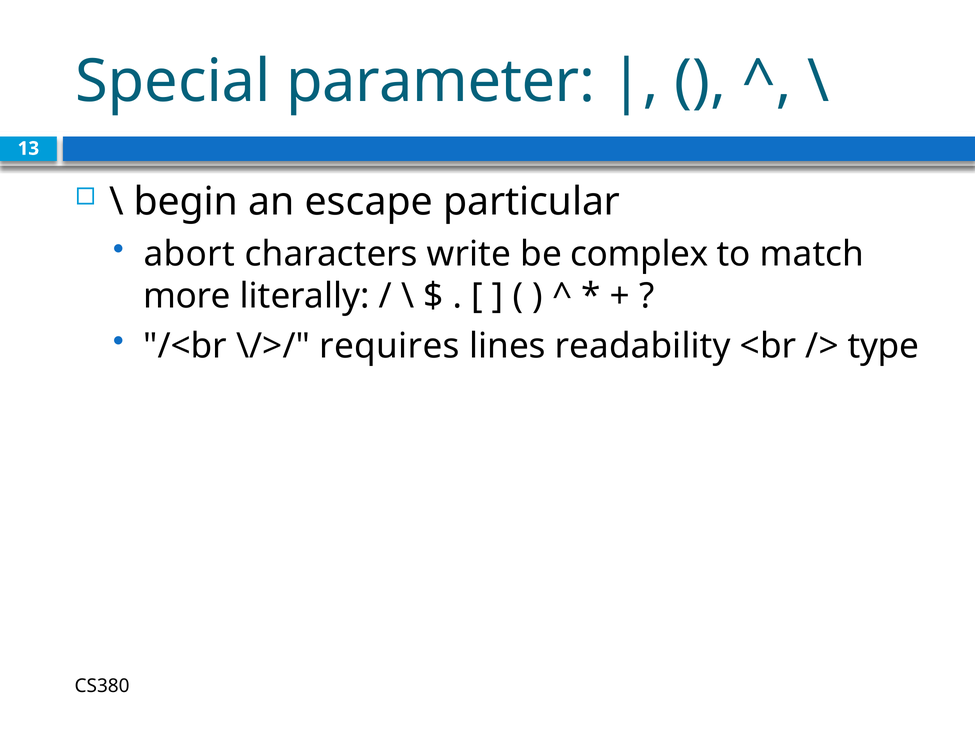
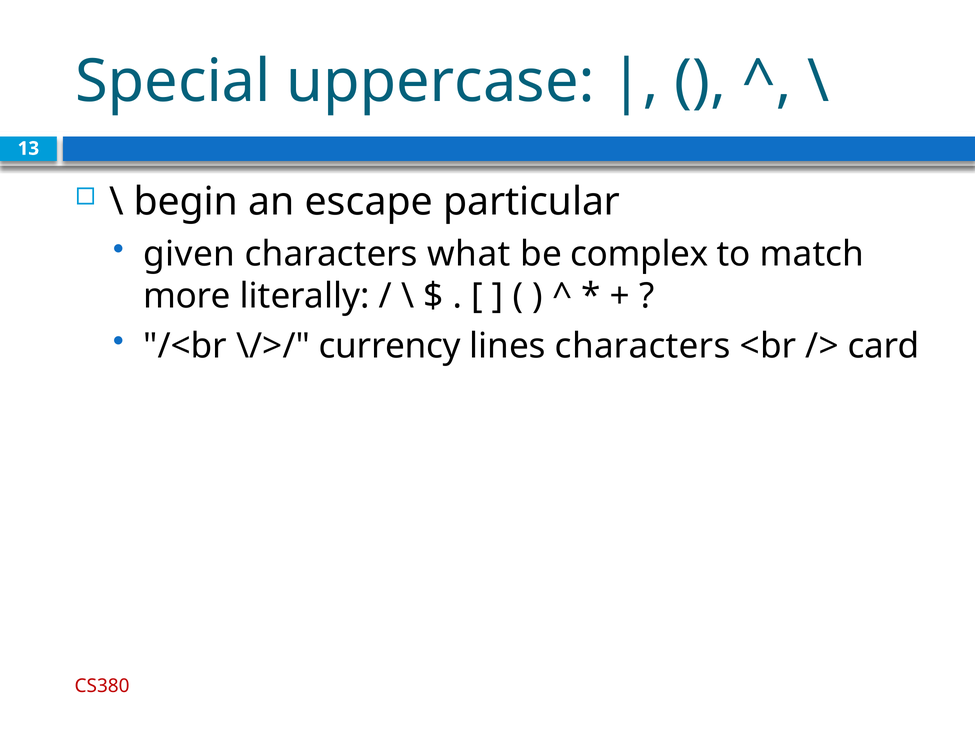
parameter: parameter -> uppercase (440, 81)
abort: abort -> given (189, 254)
write: write -> what (469, 254)
requires: requires -> currency (390, 346)
lines readability: readability -> characters (643, 346)
type: type -> card (884, 346)
CS380 colour: black -> red (102, 685)
